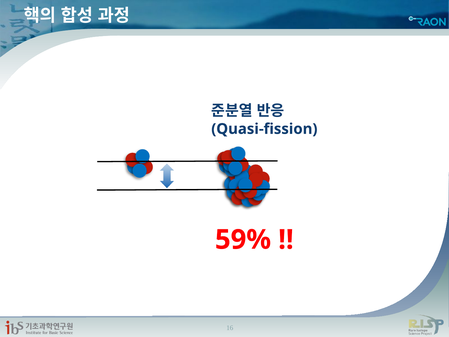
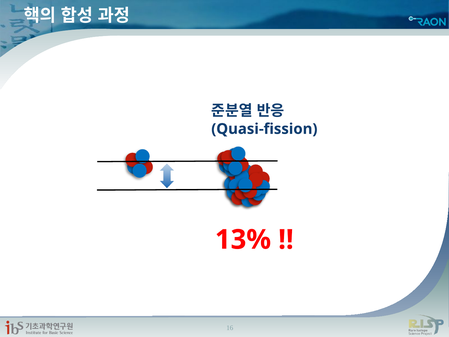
59%: 59% -> 13% (243, 240)
